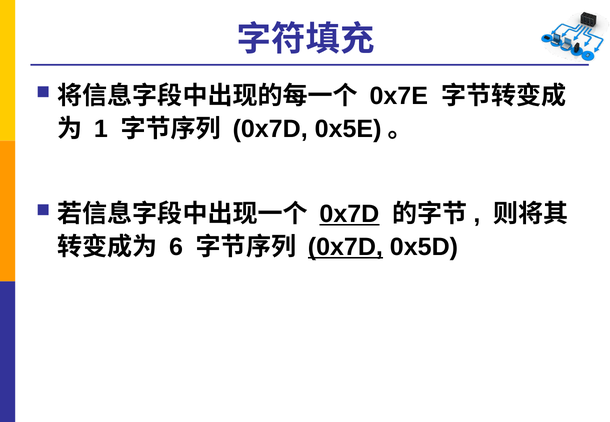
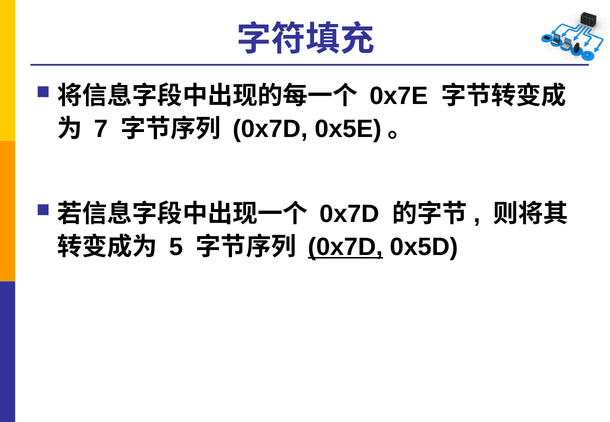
1: 1 -> 7 (101, 129)
0x7D underline: present -> none (349, 214)
6: 6 -> 5 (176, 247)
